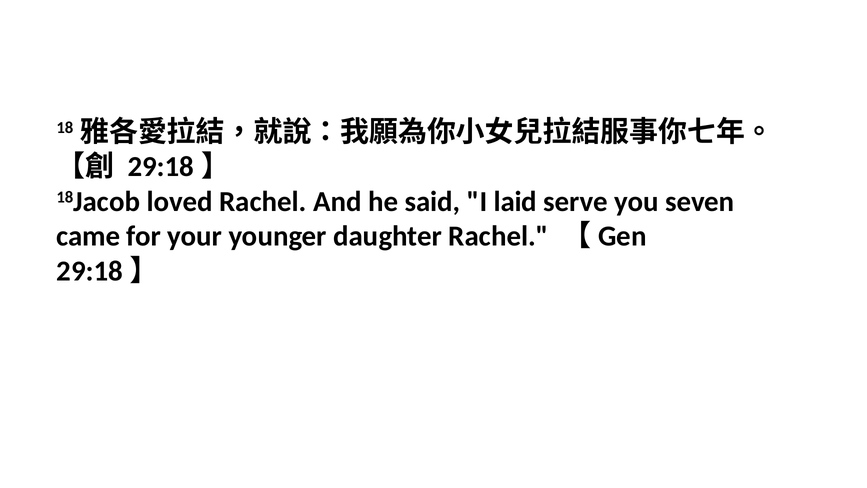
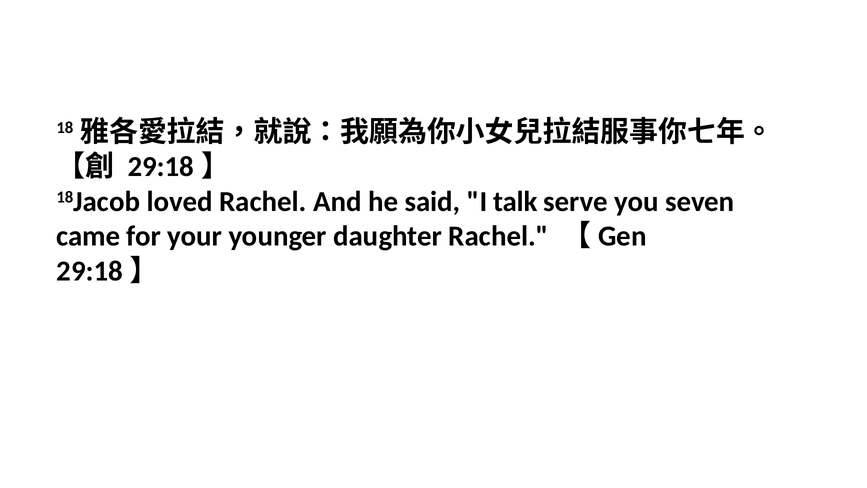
laid: laid -> talk (515, 202)
